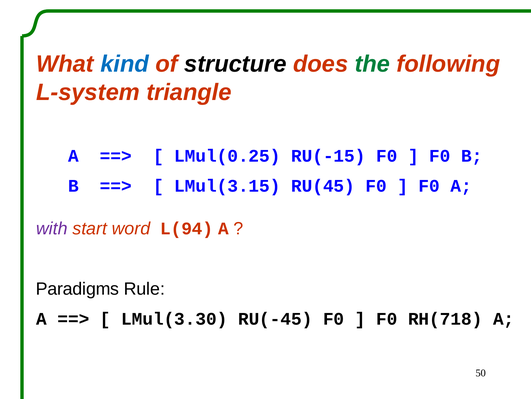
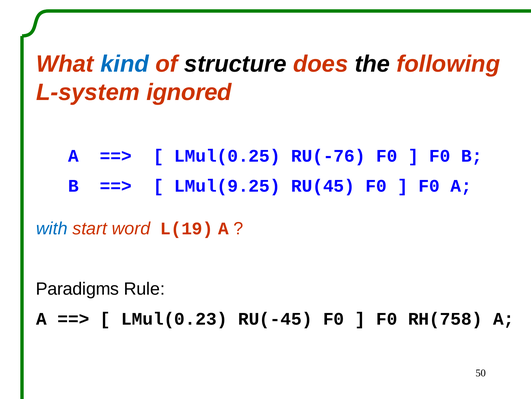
the colour: green -> black (372, 64)
triangle: triangle -> ignored (189, 92)
RU(-15: RU(-15 -> RU(-76 (328, 156)
LMul(3.15: LMul(3.15 -> LMul(9.25 (227, 186)
with colour: purple -> blue (52, 228)
L(94: L(94 -> L(19 (187, 228)
LMul(3.30: LMul(3.30 -> LMul(0.23 (174, 319)
RH(718: RH(718 -> RH(758 (445, 319)
